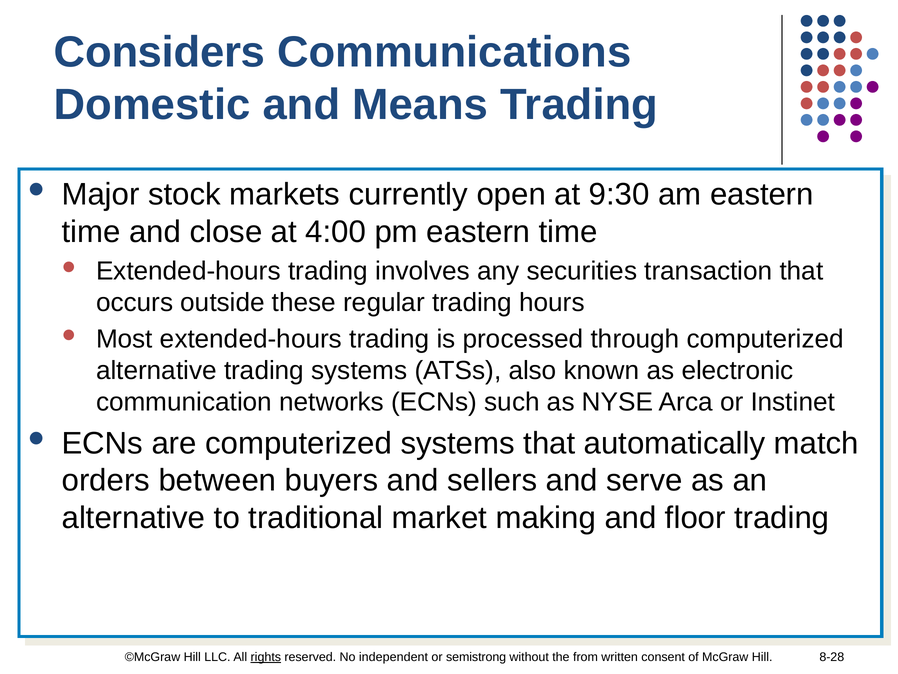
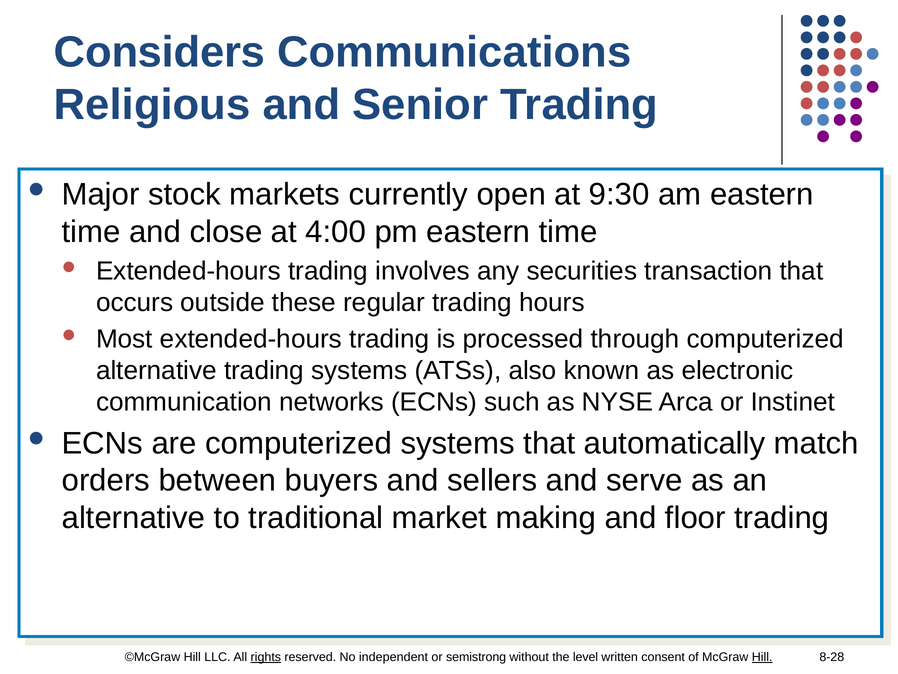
Domestic: Domestic -> Religious (152, 105)
Means: Means -> Senior (420, 105)
from: from -> level (586, 657)
Hill underline: none -> present (762, 657)
